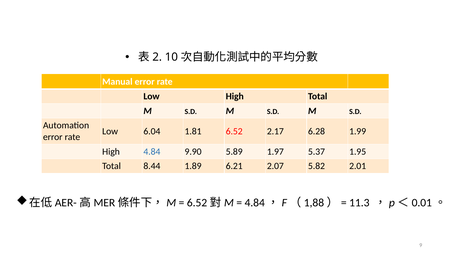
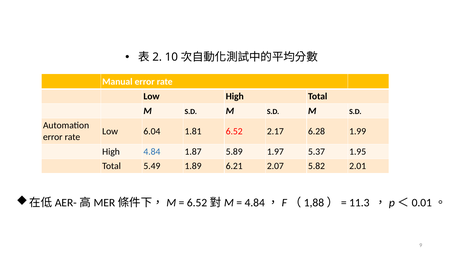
9.90: 9.90 -> 1.87 (193, 152)
8.44: 8.44 -> 5.49 (152, 166)
